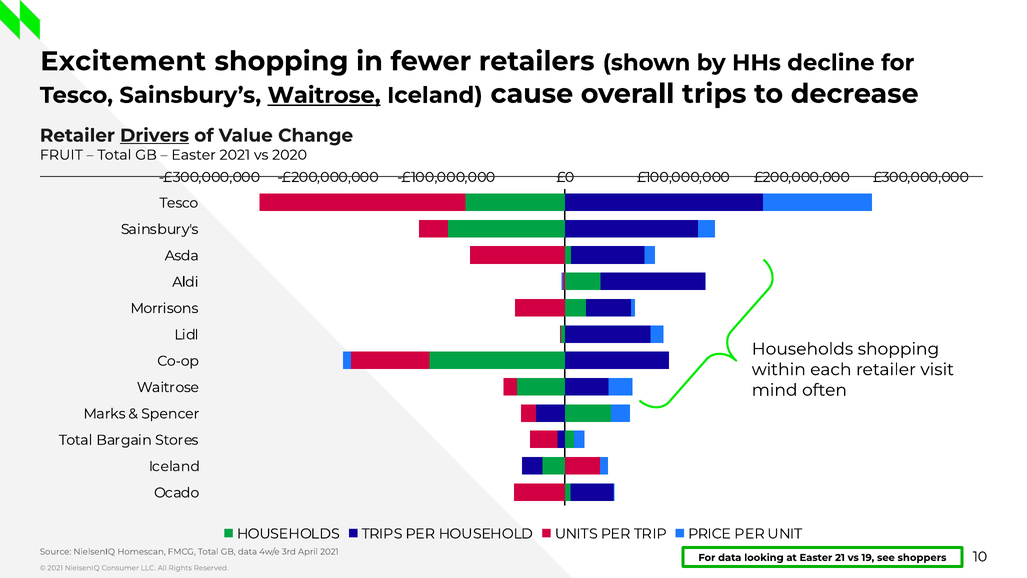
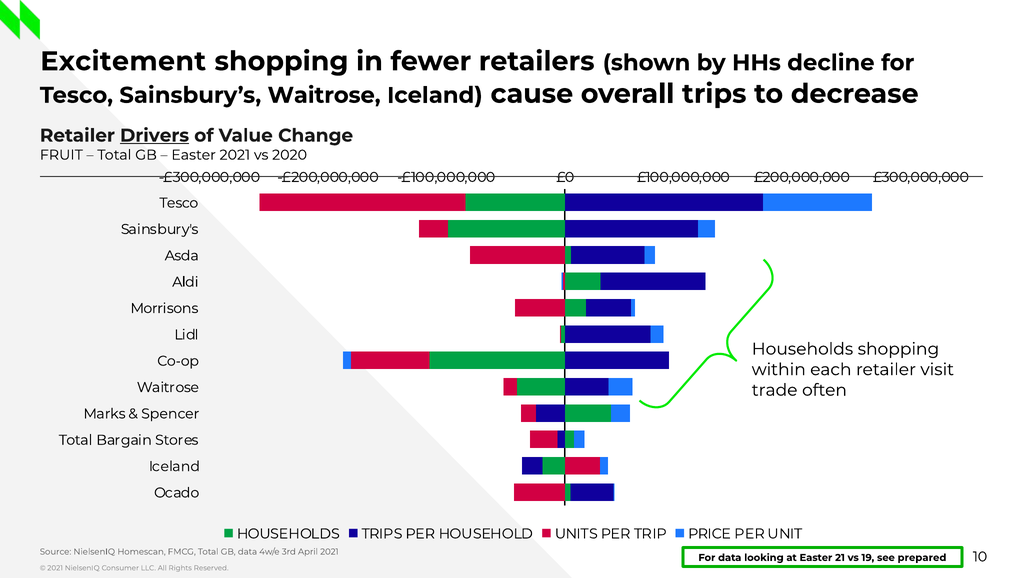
Waitrose underline: present -> none (324, 95)
mind: mind -> trade (775, 390)
shoppers: shoppers -> prepared (922, 557)
